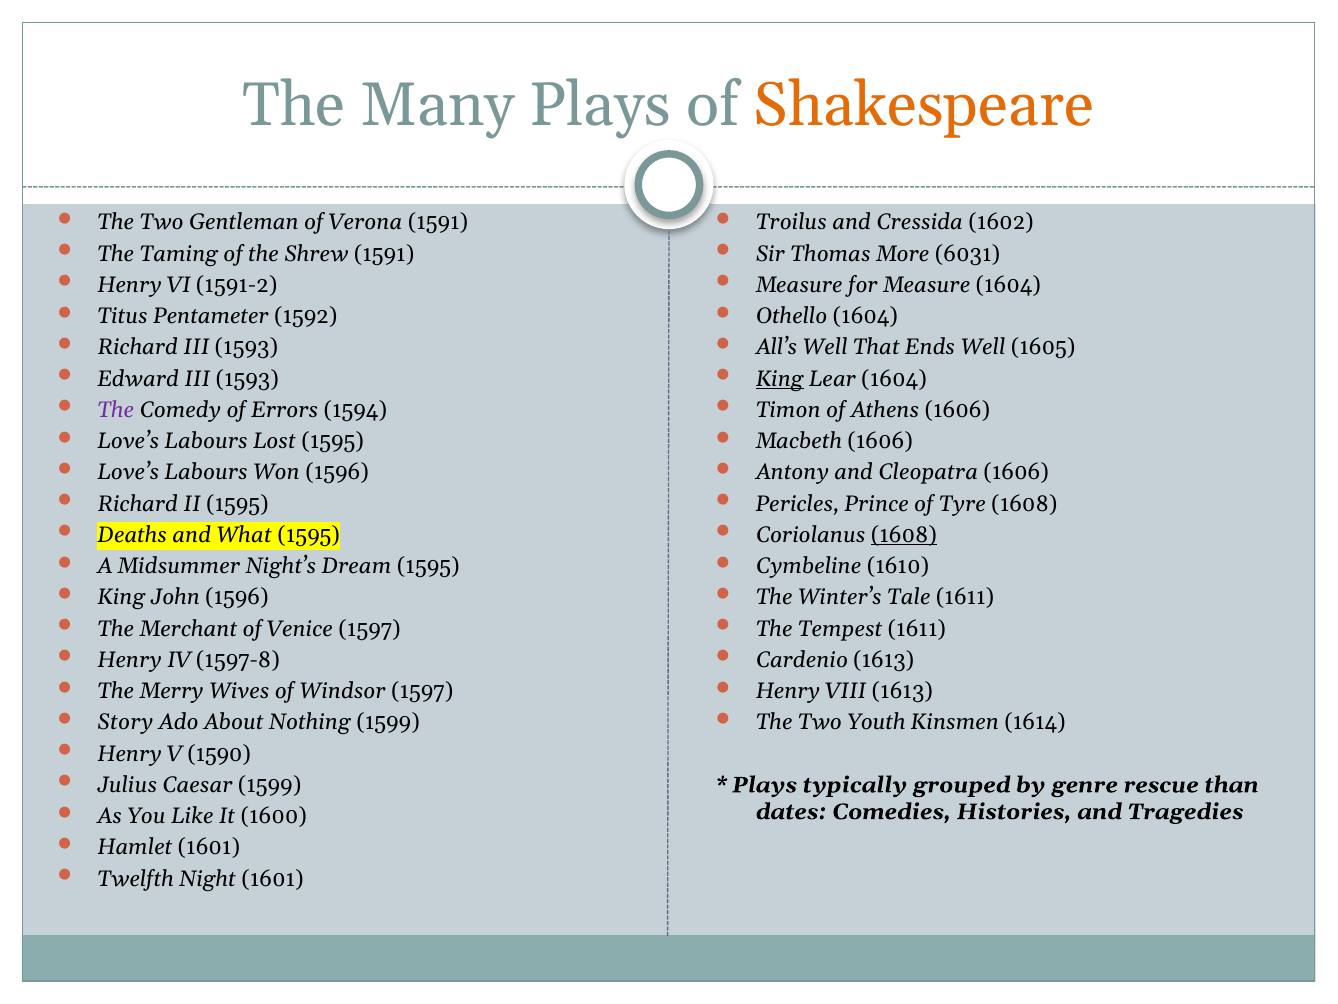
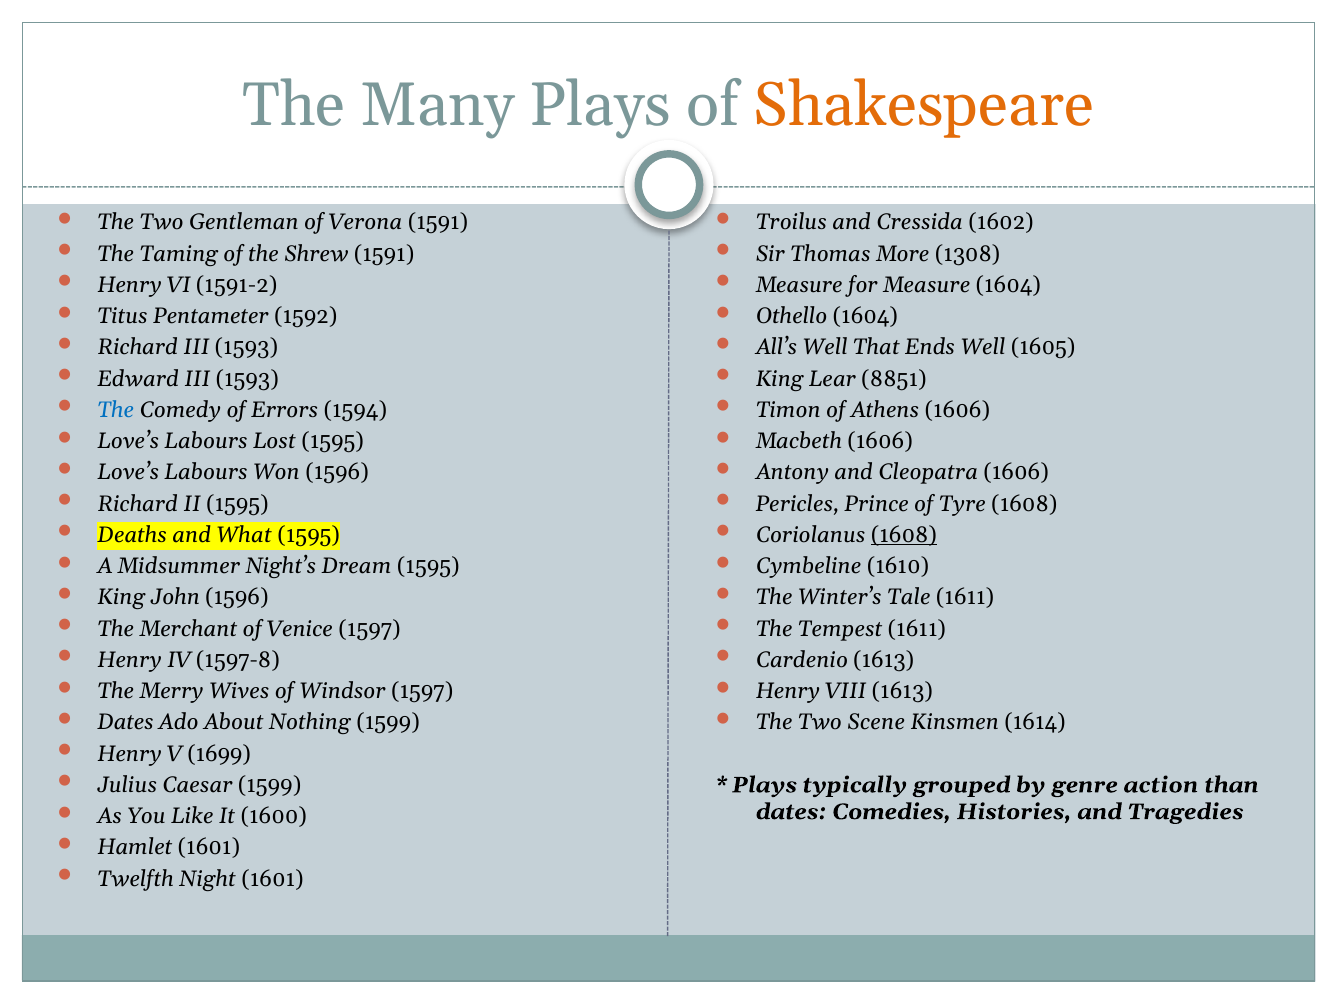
6031: 6031 -> 1308 (968, 254)
King underline: present -> none (780, 379)
Lear 1604: 1604 -> 8851 (894, 379)
The colour: purple -> blue (116, 410)
Story: Story -> Dates (126, 722)
Youth: Youth -> Scene (876, 722)
1590: 1590 -> 1699 (219, 753)
rescue: rescue -> action (1161, 785)
